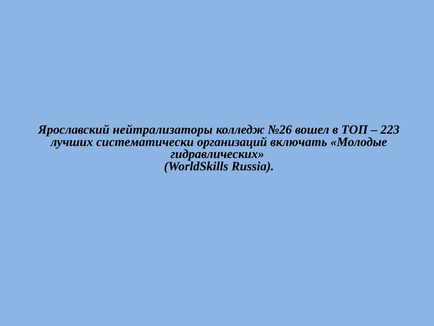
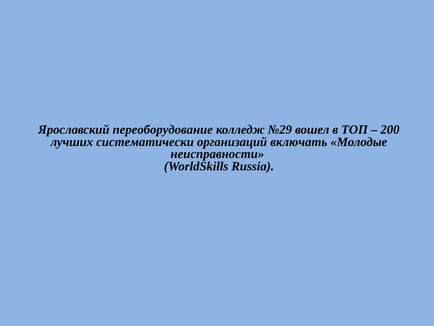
нейтрализаторы: нейтрализаторы -> переоборудование (163, 129)
№26: №26 -> №29 (280, 129)
223: 223 -> 200 (390, 129)
гидравлических: гидравлических -> неисправности (217, 154)
